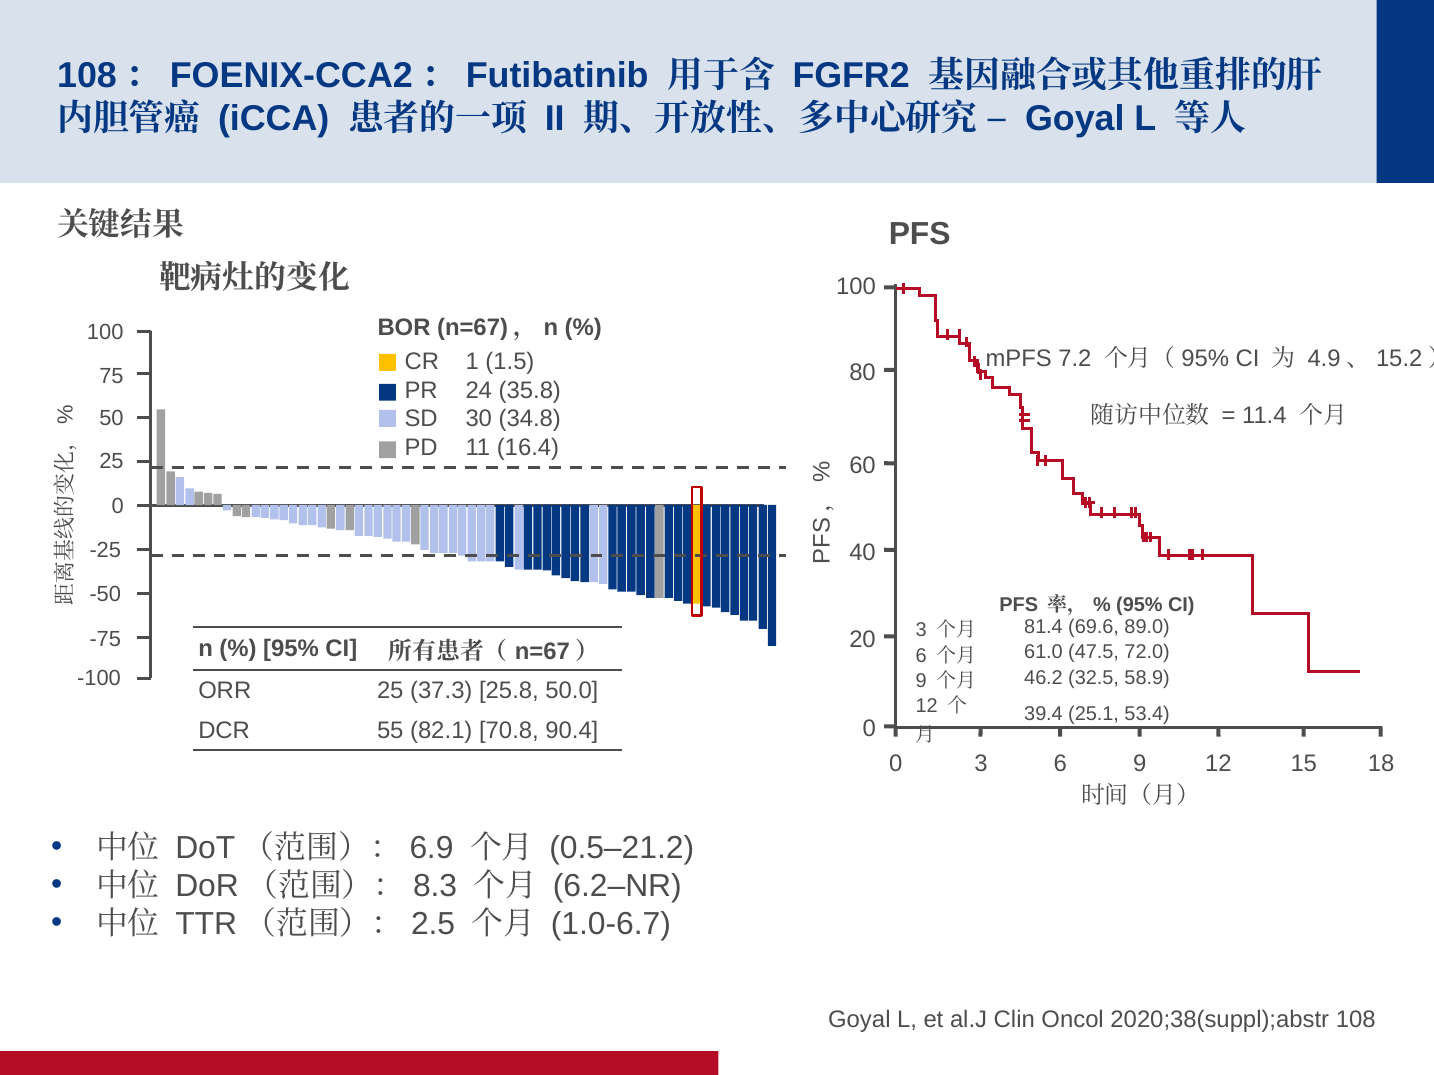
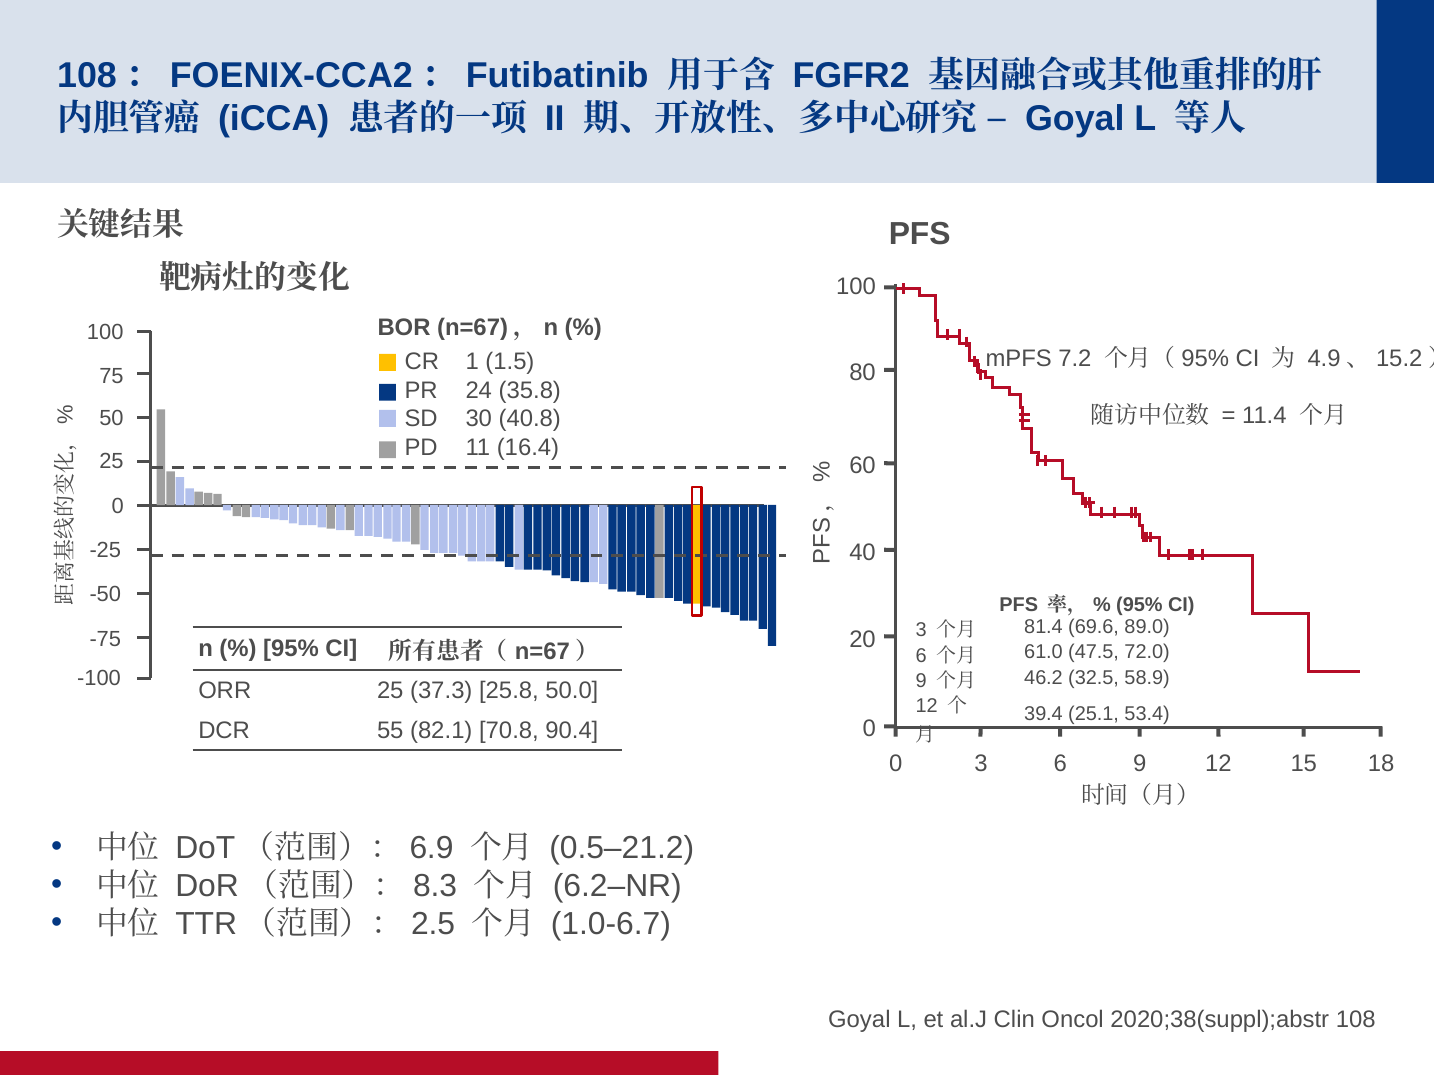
34.8: 34.8 -> 40.8 (530, 419)
